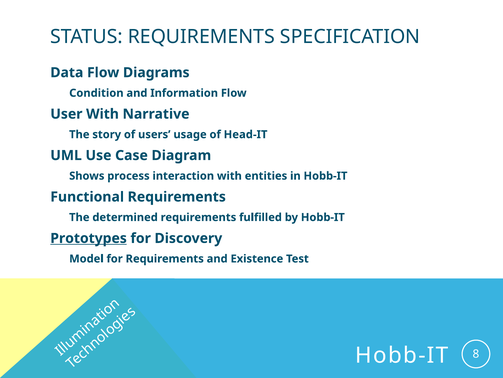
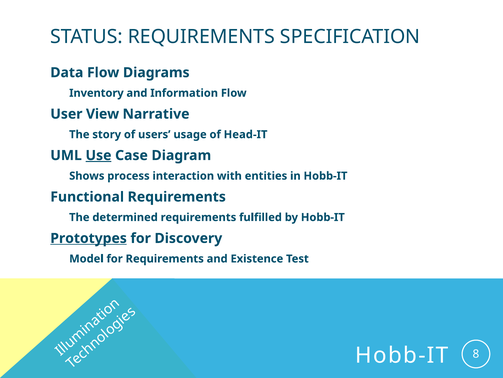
Condition: Condition -> Inventory (96, 93)
User With: With -> View (103, 114)
Use underline: none -> present (98, 155)
